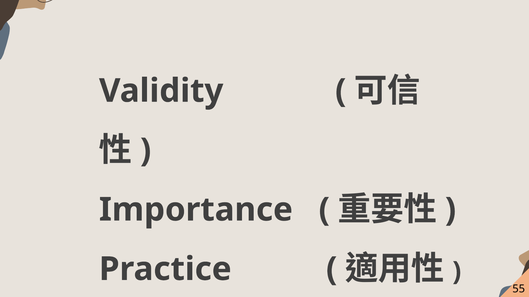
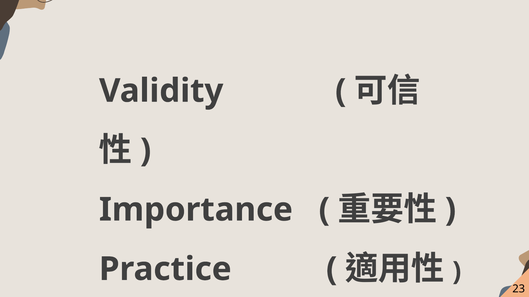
55: 55 -> 23 (519, 289)
